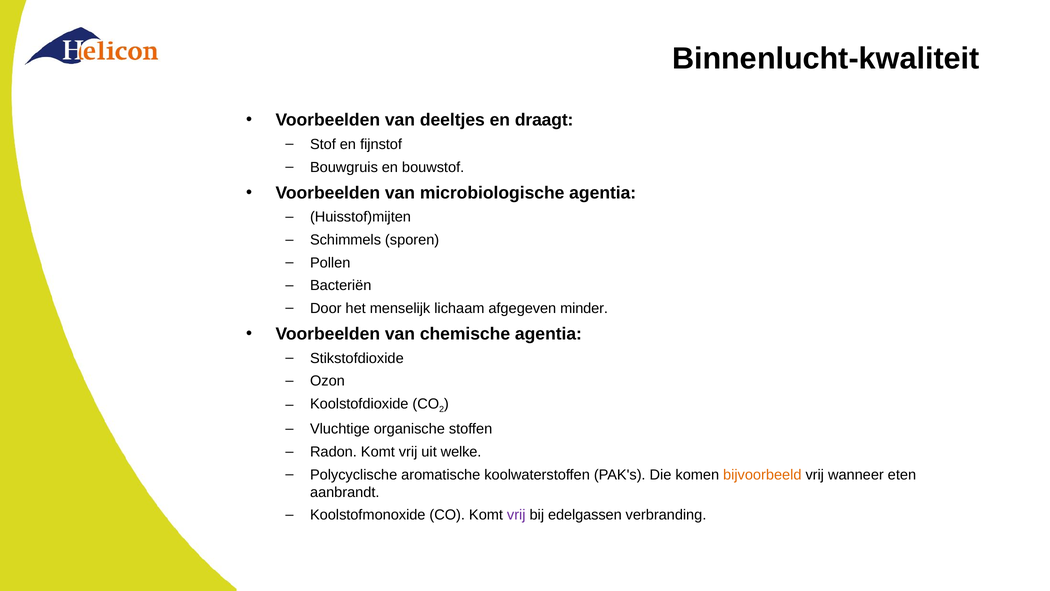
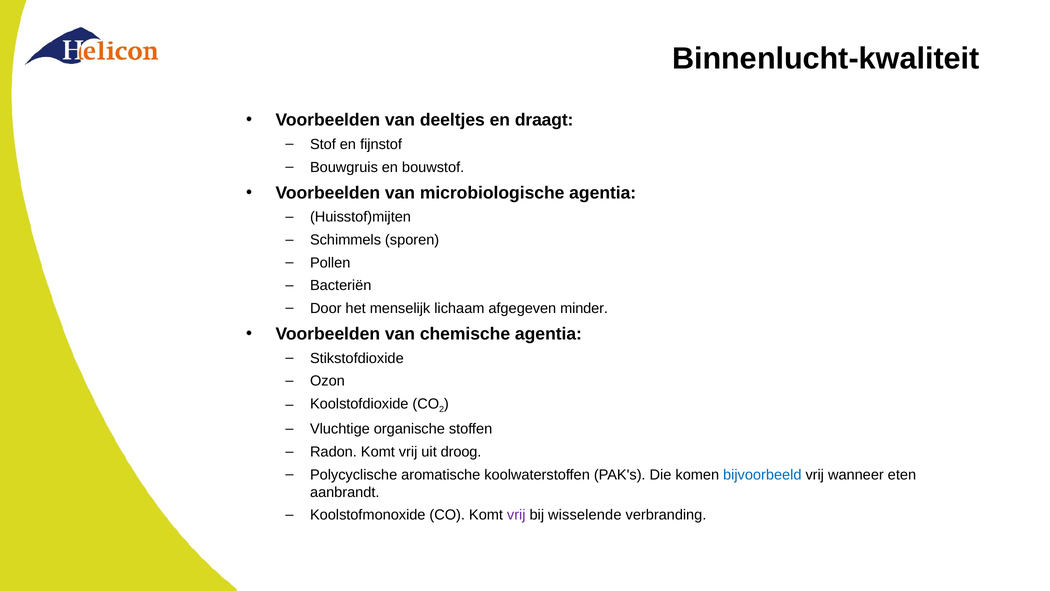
welke: welke -> droog (461, 452)
bijvoorbeeld colour: orange -> blue (762, 474)
edelgassen: edelgassen -> wisselende (585, 515)
